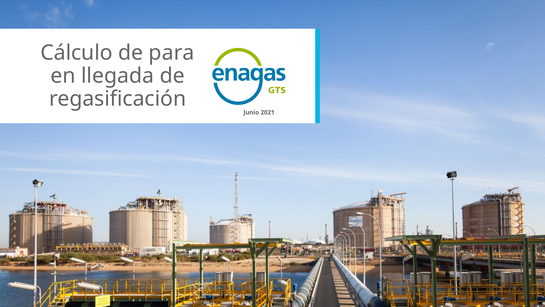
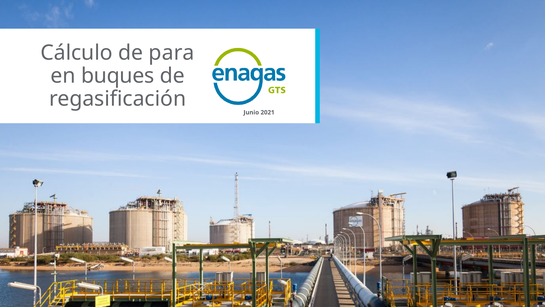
llegada: llegada -> buques (118, 76)
